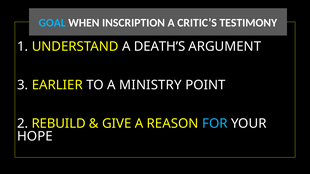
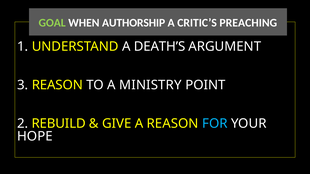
GOAL colour: light blue -> light green (52, 23)
INSCRIPTION: INSCRIPTION -> AUTHORSHIP (134, 23)
TESTIMONY: TESTIMONY -> PREACHING (248, 23)
3 EARLIER: EARLIER -> REASON (57, 85)
